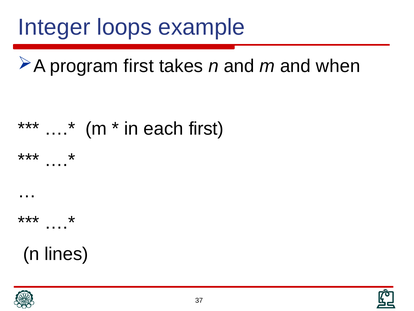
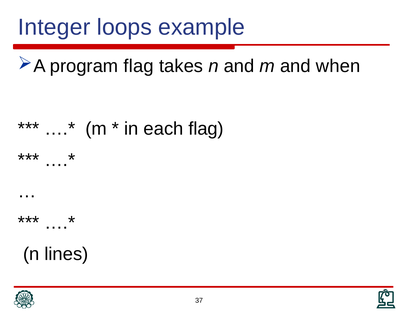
program first: first -> flag (139, 66)
each first: first -> flag (206, 129)
